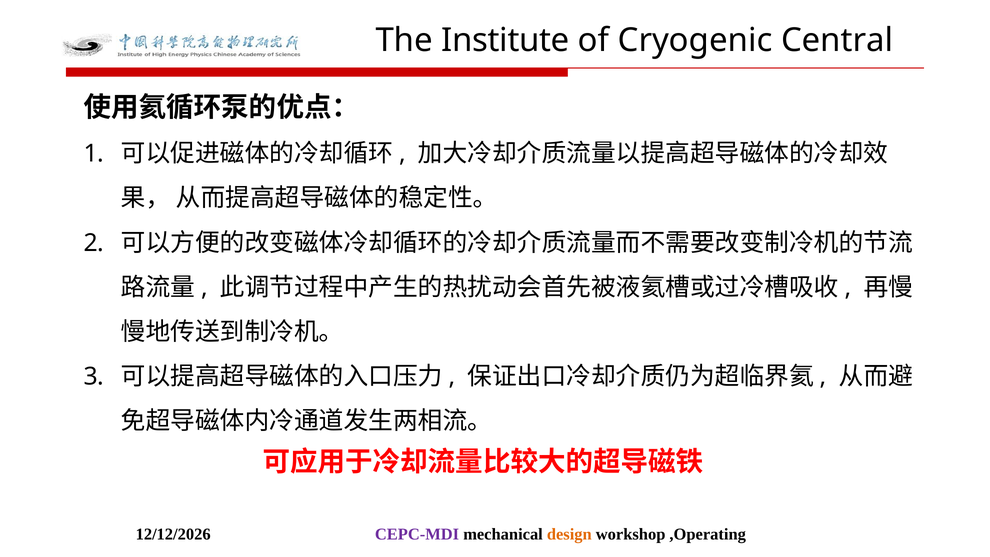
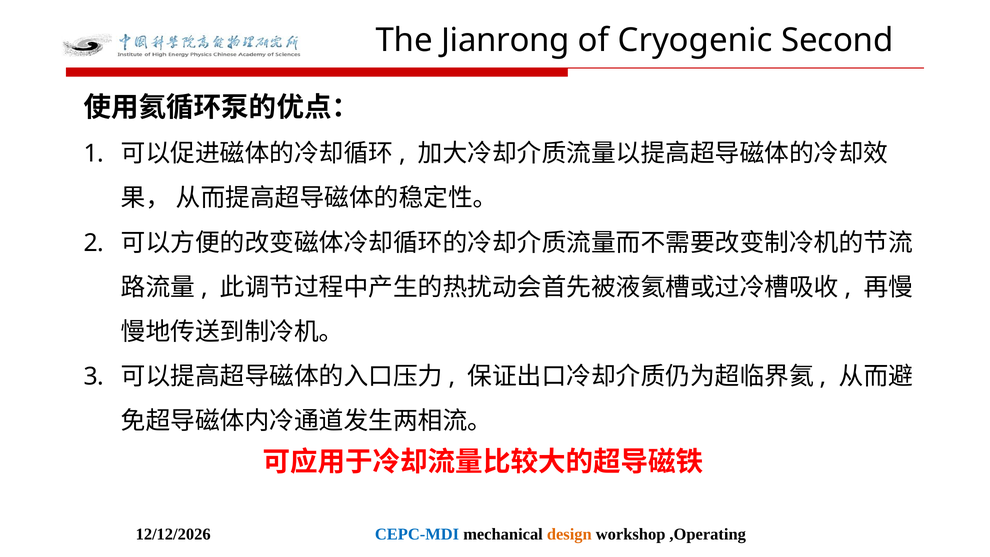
Institute: Institute -> Jianrong (505, 40)
Central: Central -> Second (837, 40)
CEPC-MDI colour: purple -> blue (417, 534)
